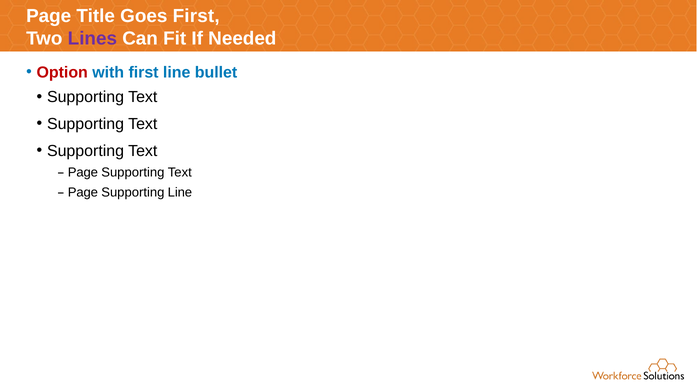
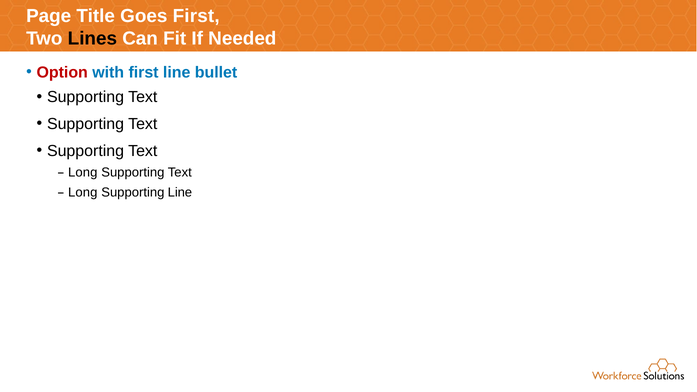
Lines colour: purple -> black (92, 39)
Page: Page -> Long (83, 173)
Page: Page -> Long (83, 193)
